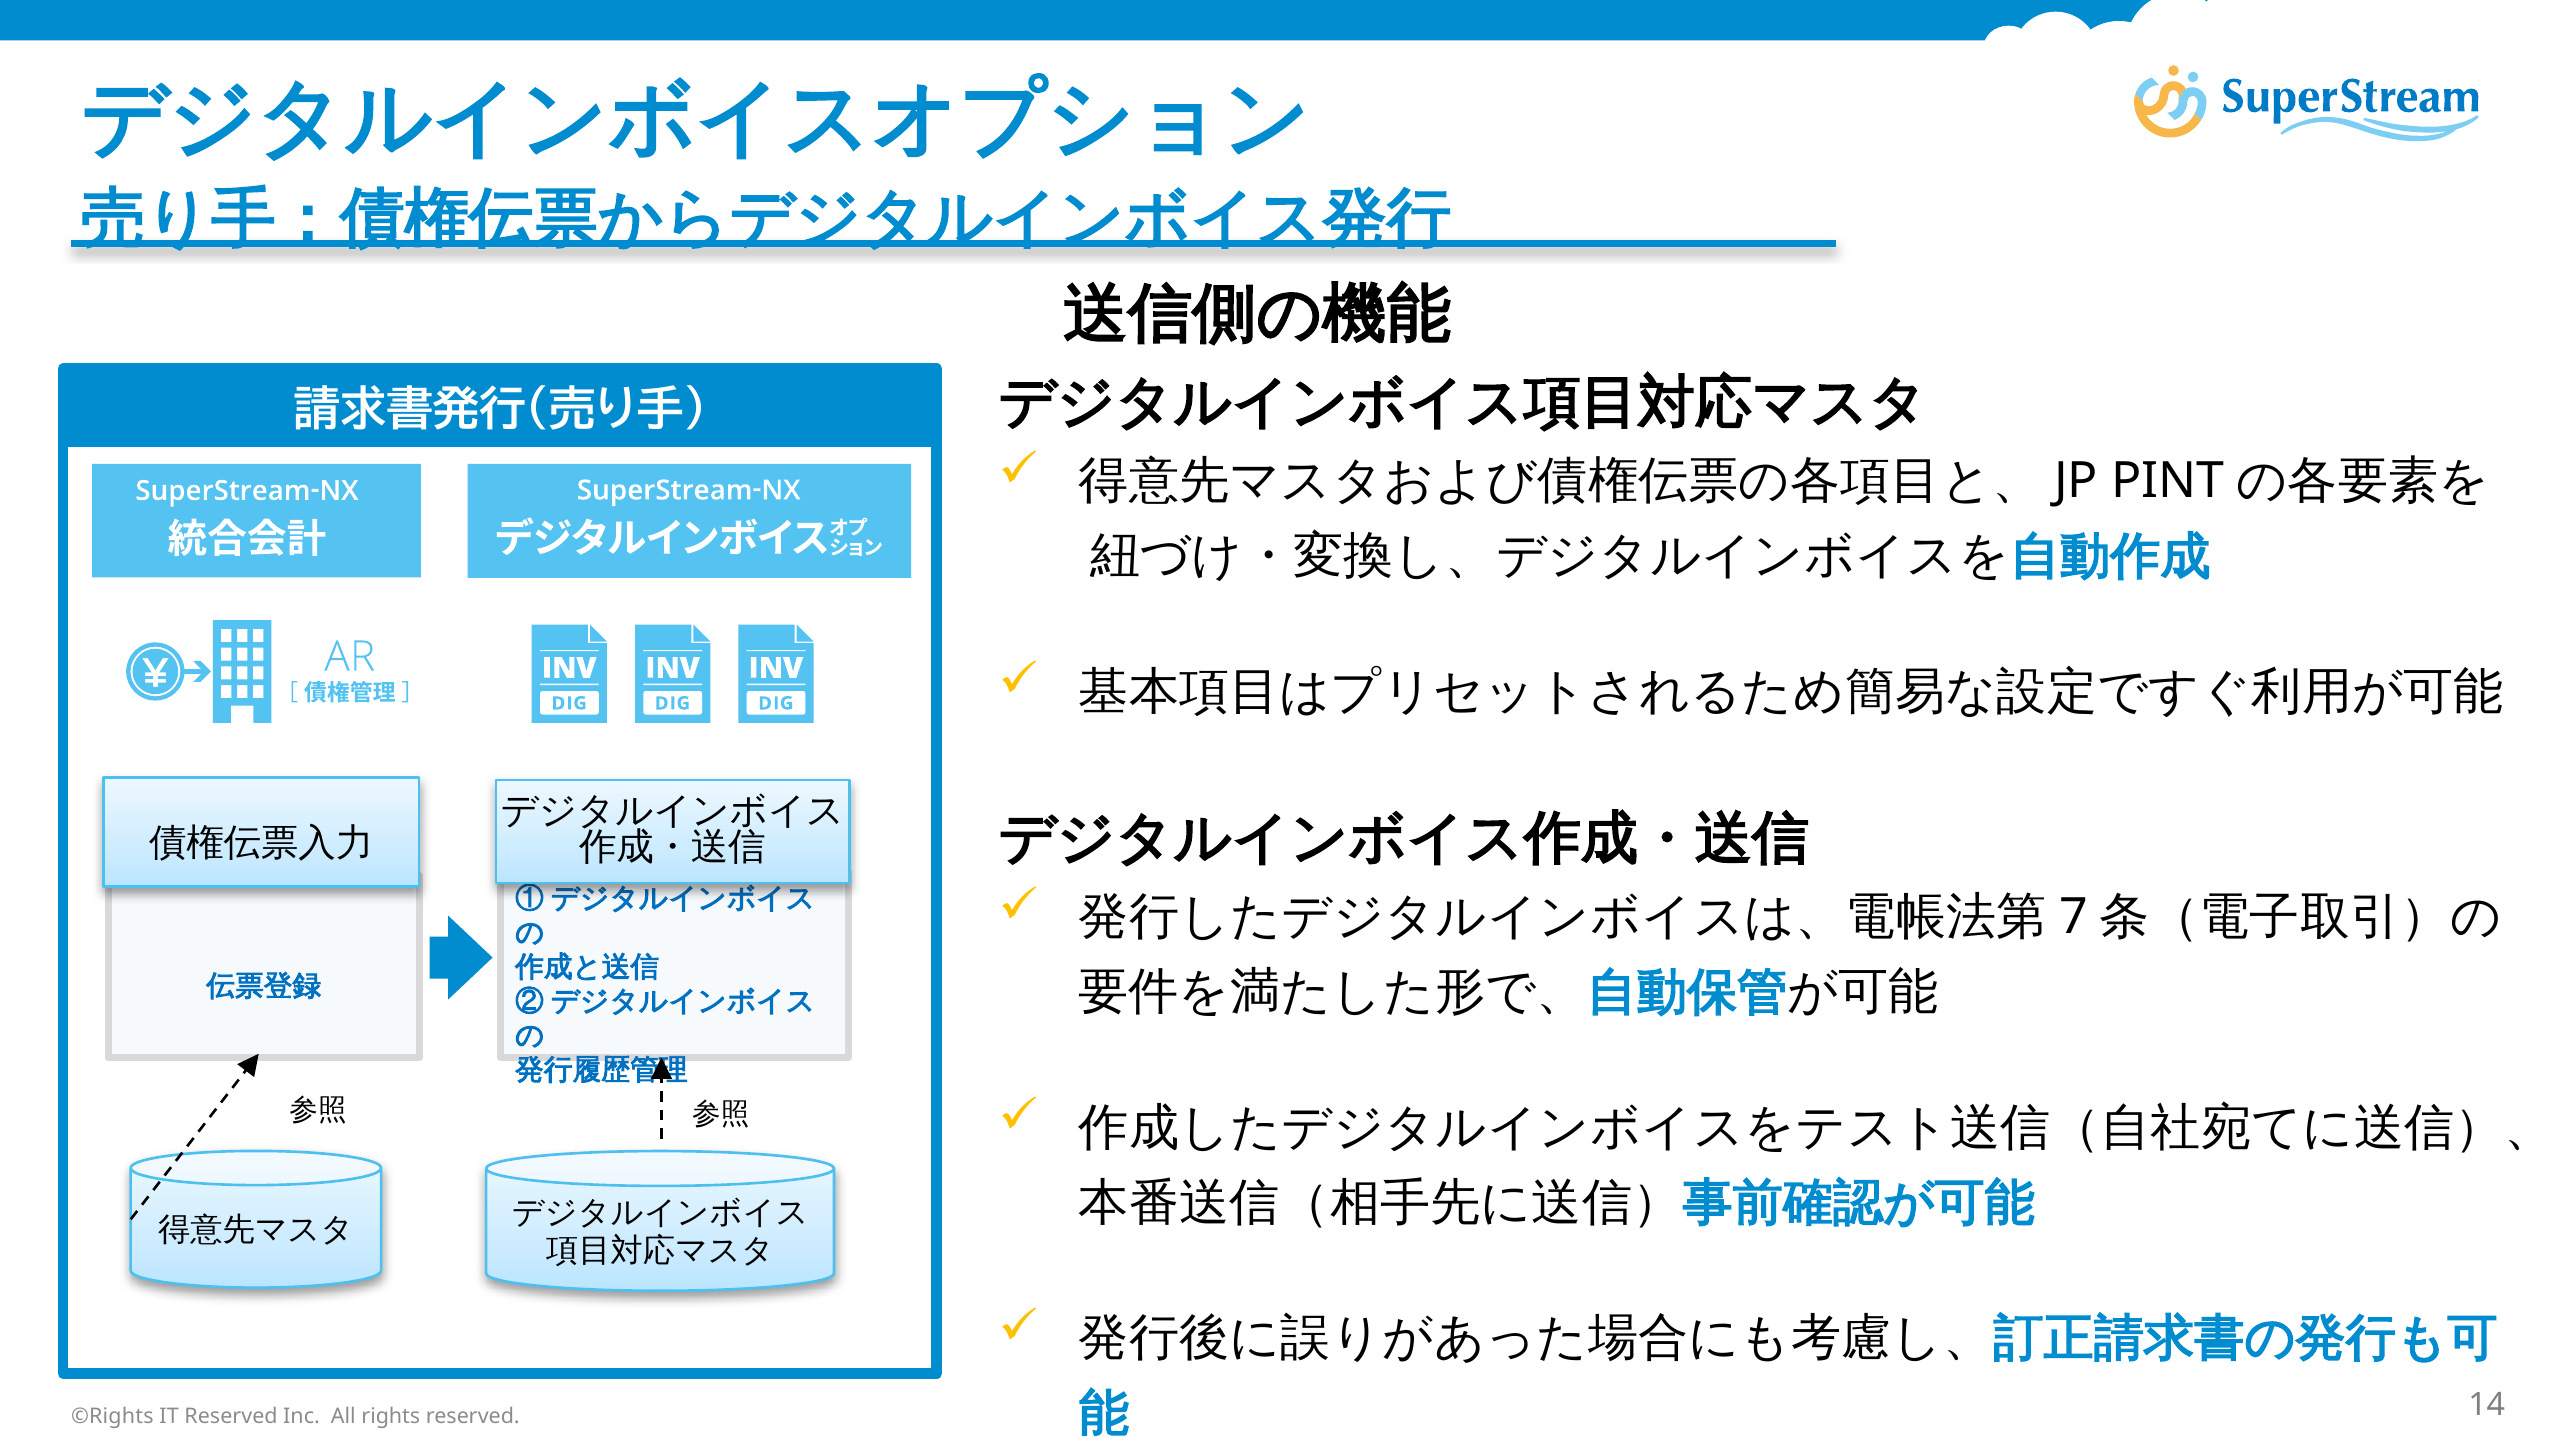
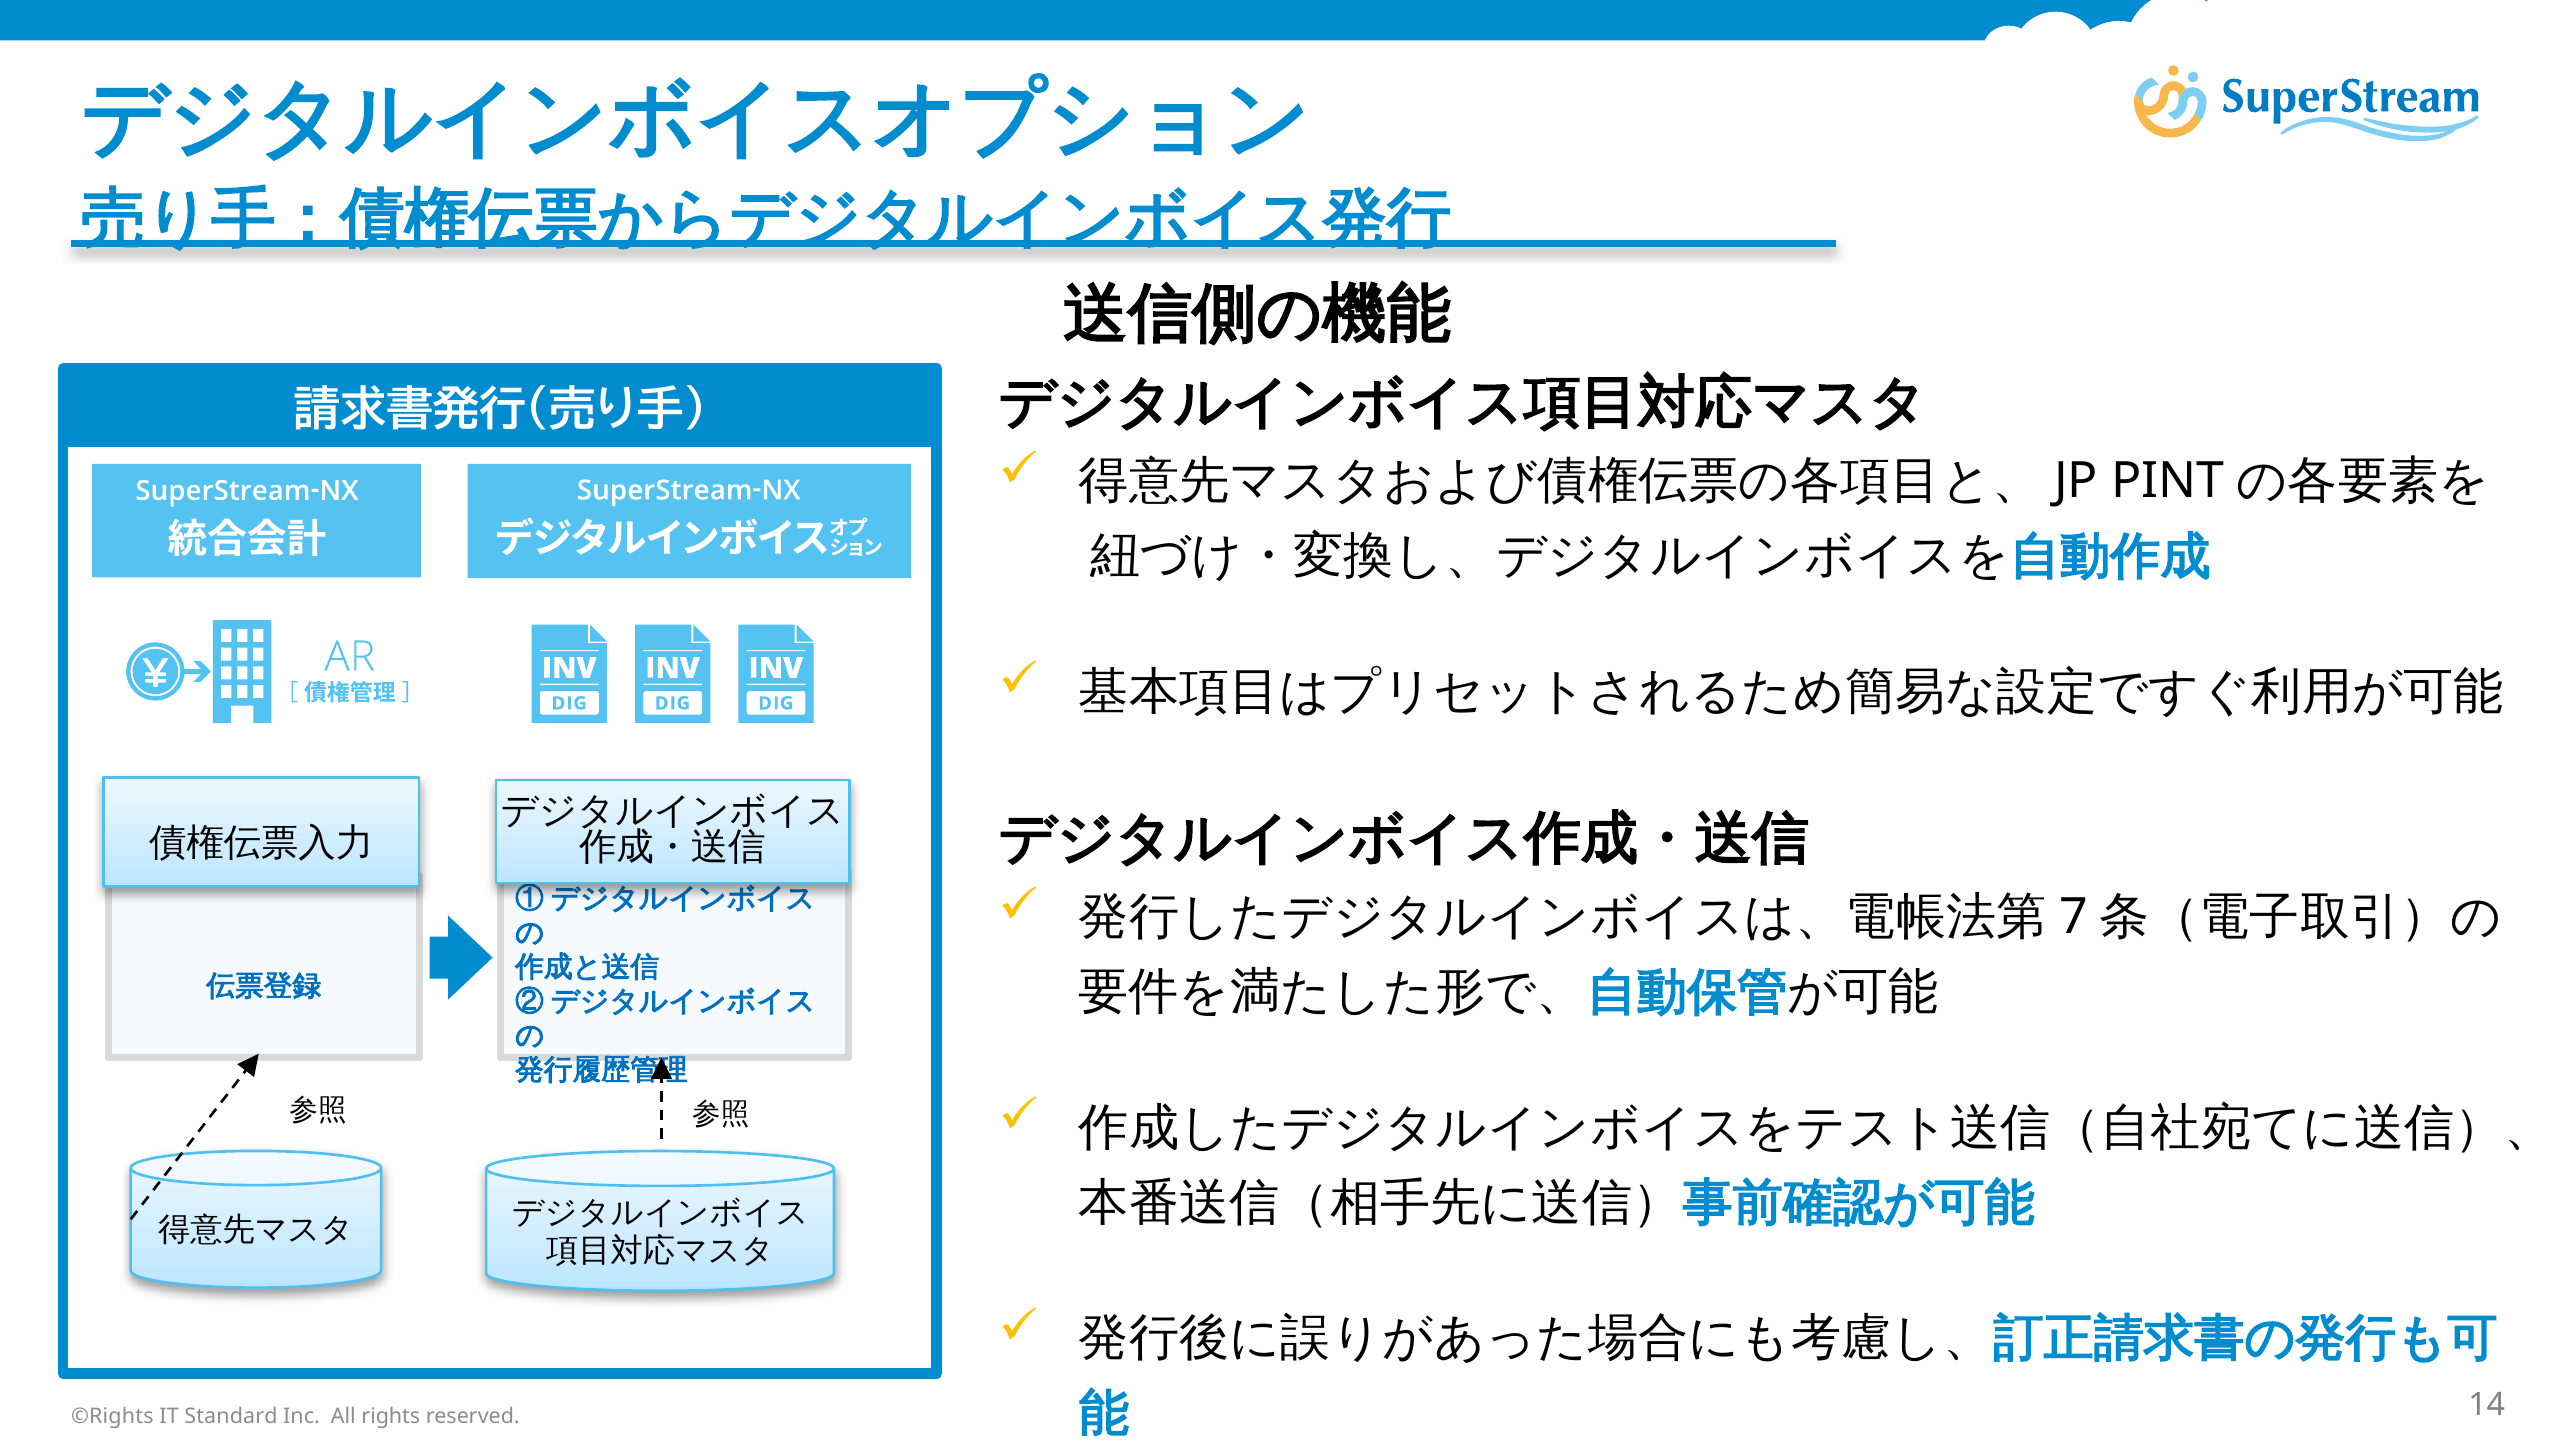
IT Reserved: Reserved -> Standard (231, 1416)
